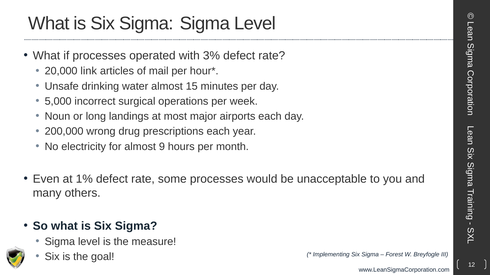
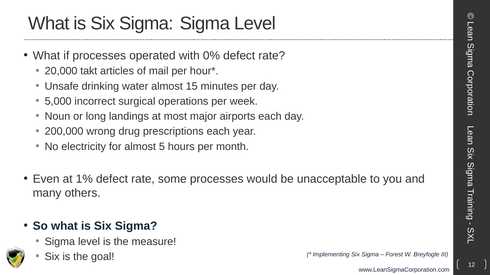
3%: 3% -> 0% (211, 56)
link: link -> takt (89, 71)
9: 9 -> 5 (162, 147)
